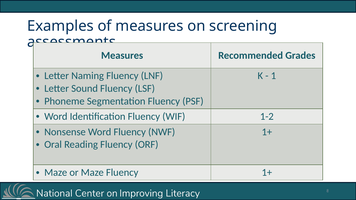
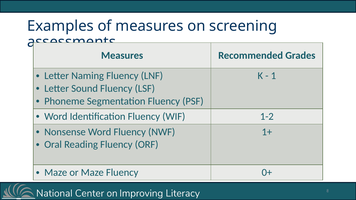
Fluency 1+: 1+ -> 0+ (267, 173)
